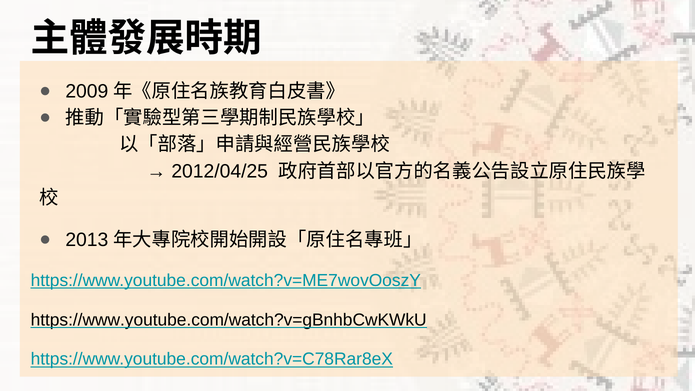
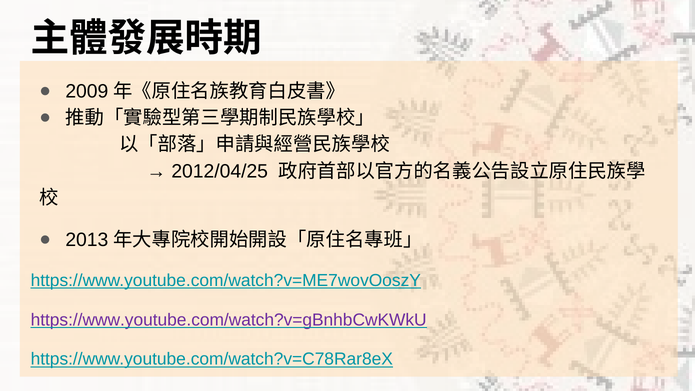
https://www.youtube.com/watch?v=gBnhbCwKWkU colour: black -> purple (229, 320)
